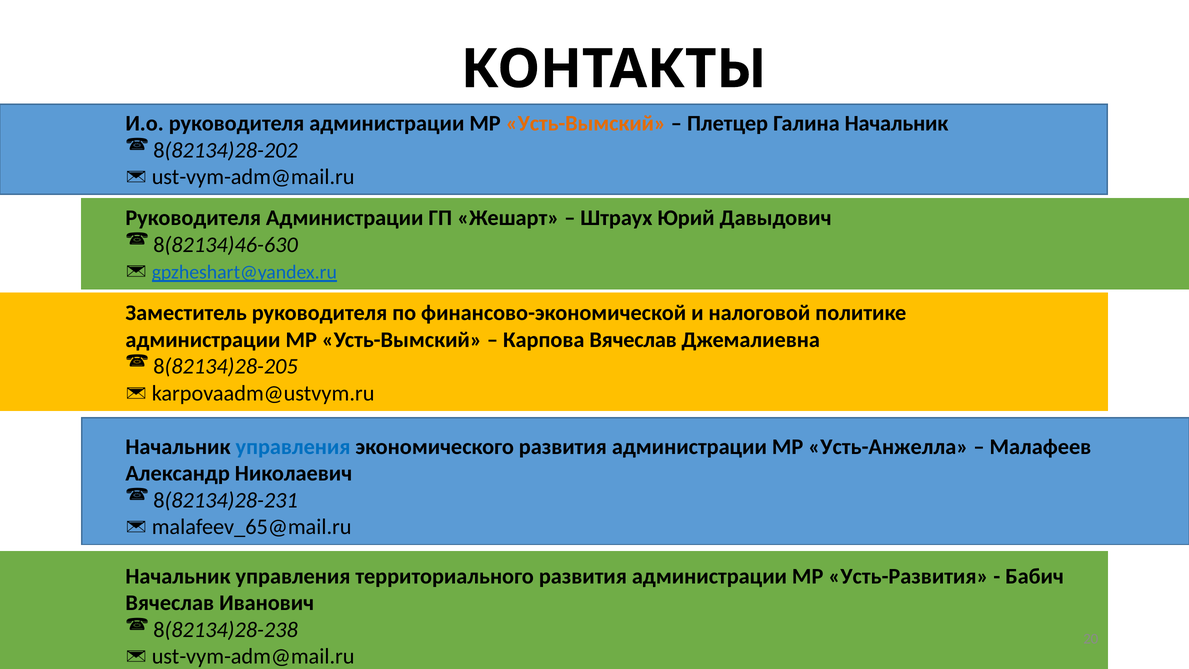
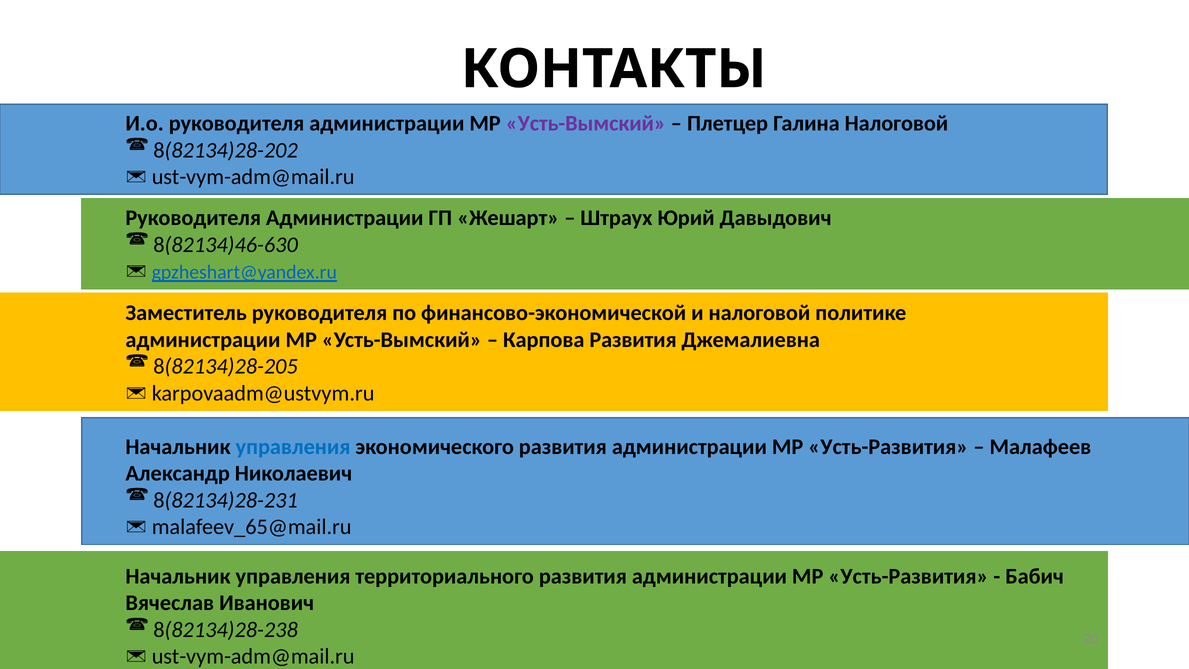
Усть-Вымский colour: orange -> purple (586, 123)
Галина Начальник: Начальник -> Налоговой (896, 123)
Карпова Вячеслав: Вячеслав -> Развития (633, 340)
Усть-Анжелла: Усть-Анжелла -> Усть-Развития (888, 447)
